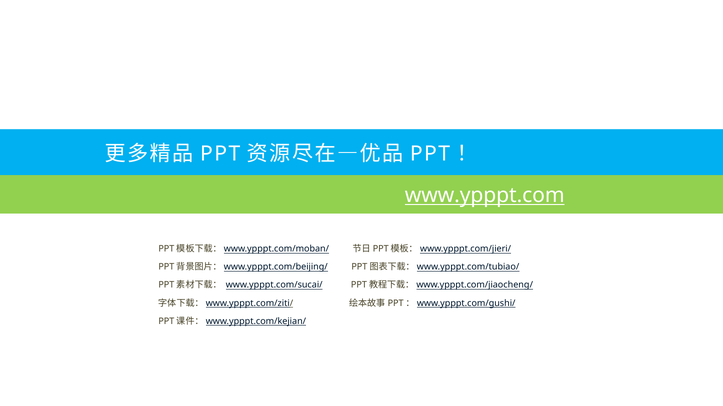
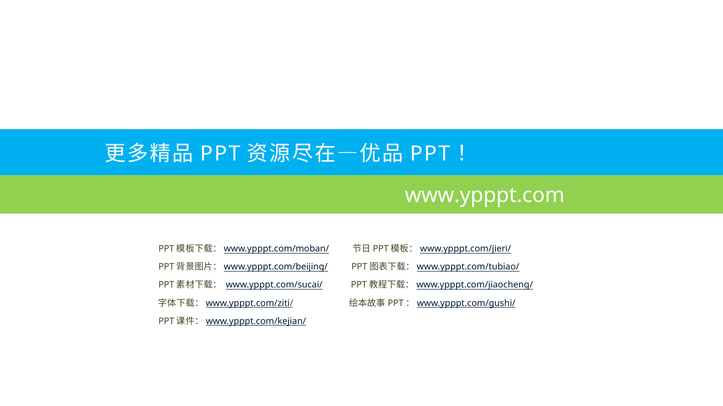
www.ypppt.com underline: present -> none (485, 196)
